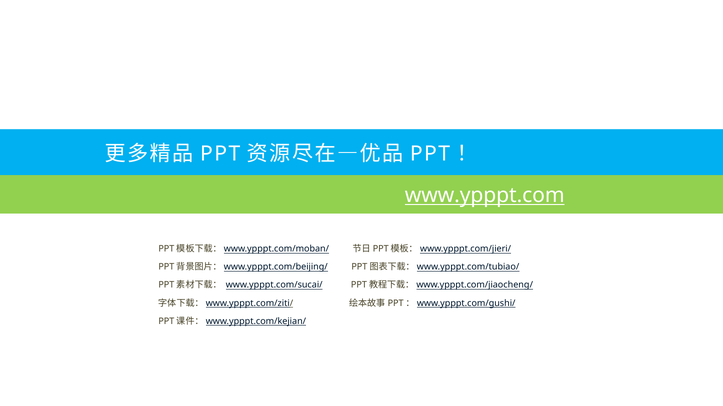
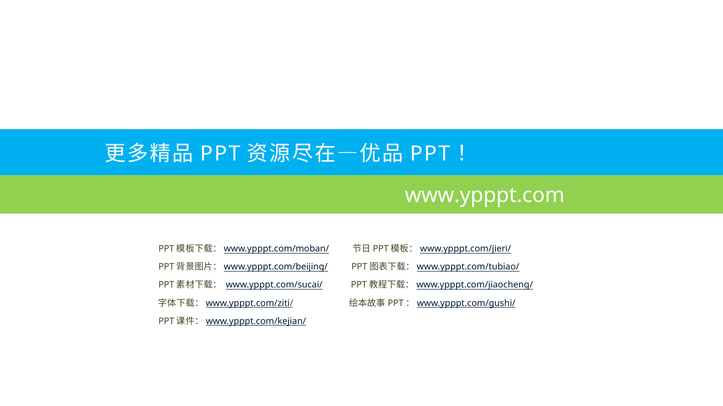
www.ypppt.com underline: present -> none (485, 196)
